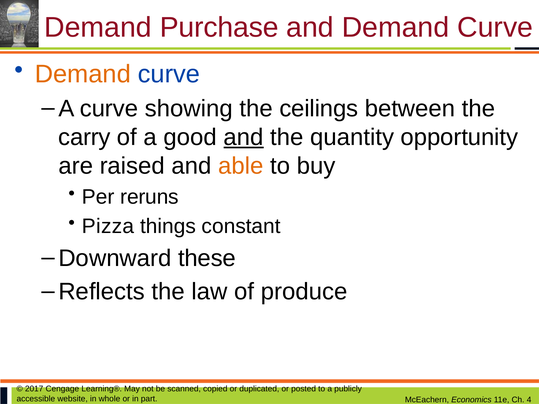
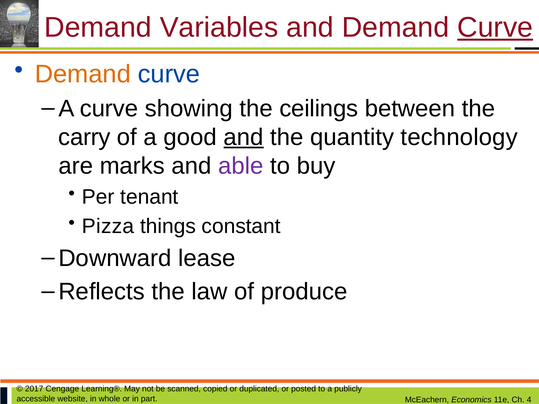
Purchase: Purchase -> Variables (219, 27)
Curve underline: none -> present (495, 27)
opportunity: opportunity -> technology (459, 137)
raised: raised -> marks (132, 166)
able colour: orange -> purple (241, 166)
reruns: reruns -> tenant (149, 197)
these: these -> lease (207, 258)
